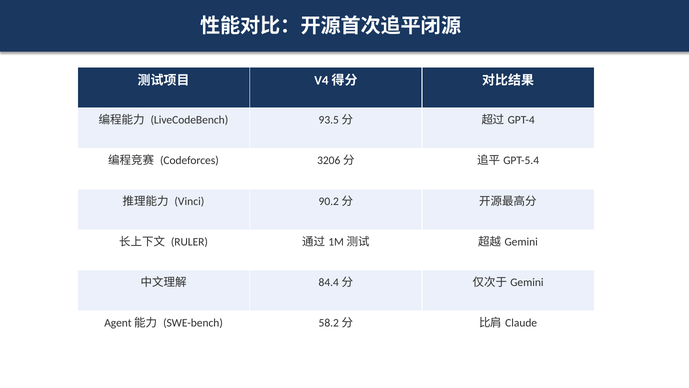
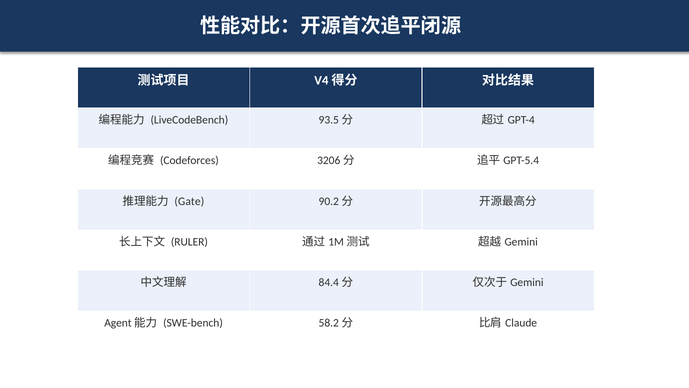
Vinci: Vinci -> Gate (189, 201)
